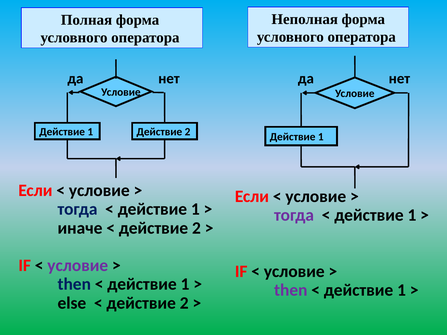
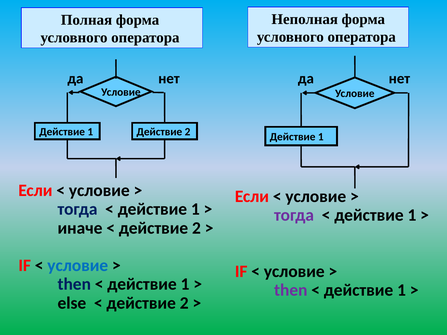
условие colour: purple -> blue (78, 266)
